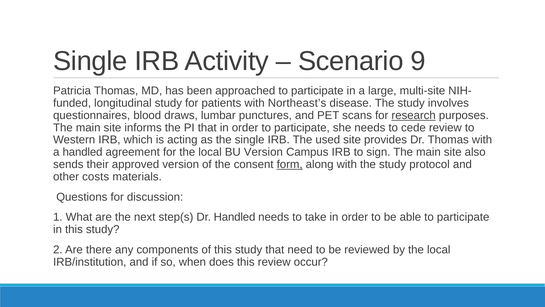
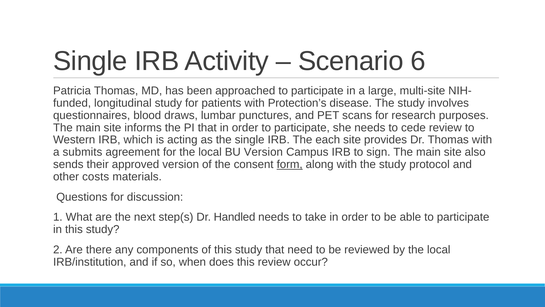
9: 9 -> 6 (418, 61)
Northeast’s: Northeast’s -> Protection’s (297, 103)
research underline: present -> none (414, 115)
used: used -> each (328, 140)
a handled: handled -> submits (82, 152)
